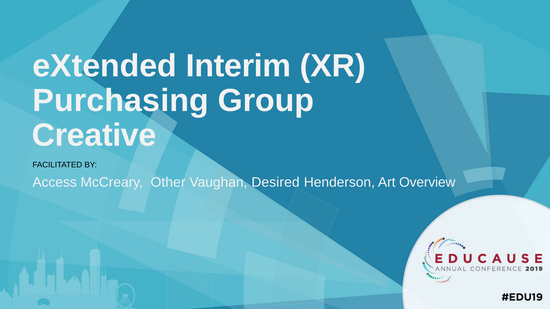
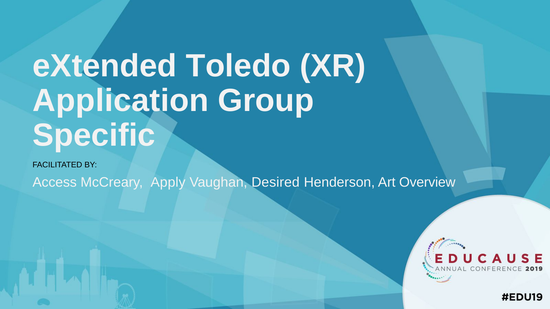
Interim: Interim -> Toledo (238, 66)
Purchasing: Purchasing -> Application (121, 101)
Creative: Creative -> Specific (94, 135)
Other: Other -> Apply (168, 183)
